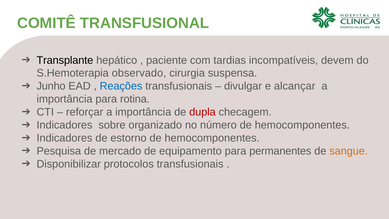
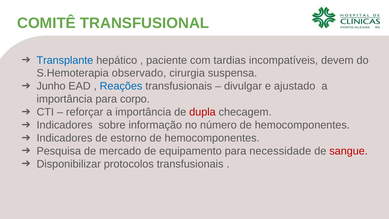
Transplante colour: black -> blue (65, 60)
alcançar: alcançar -> ajustado (295, 86)
rotina: rotina -> corpo (135, 99)
organizado: organizado -> informação (155, 125)
permanentes: permanentes -> necessidade (280, 151)
sangue colour: orange -> red (349, 151)
